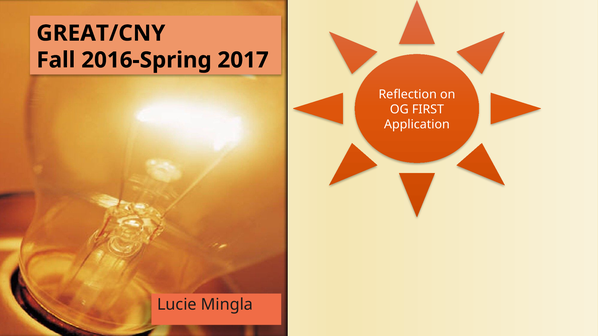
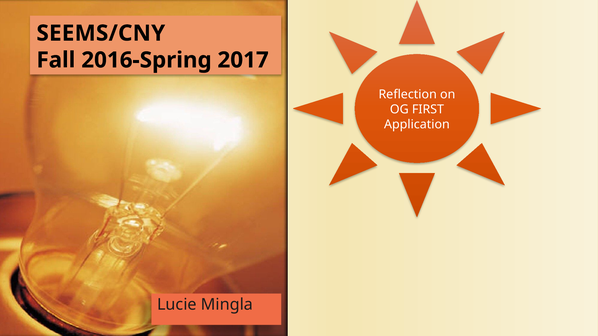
GREAT/CNY: GREAT/CNY -> SEEMS/CNY (101, 33)
